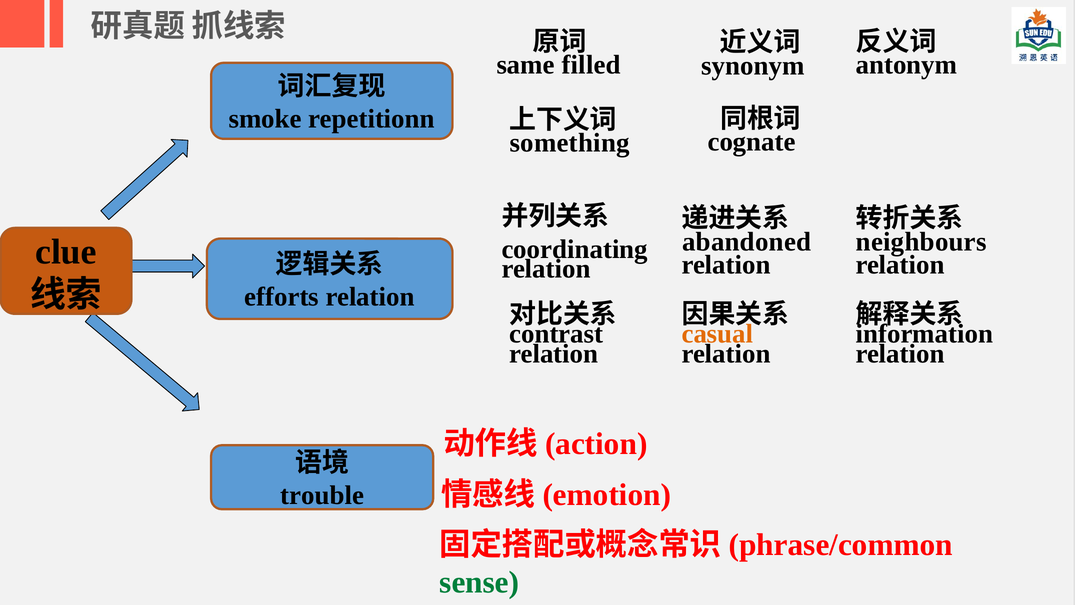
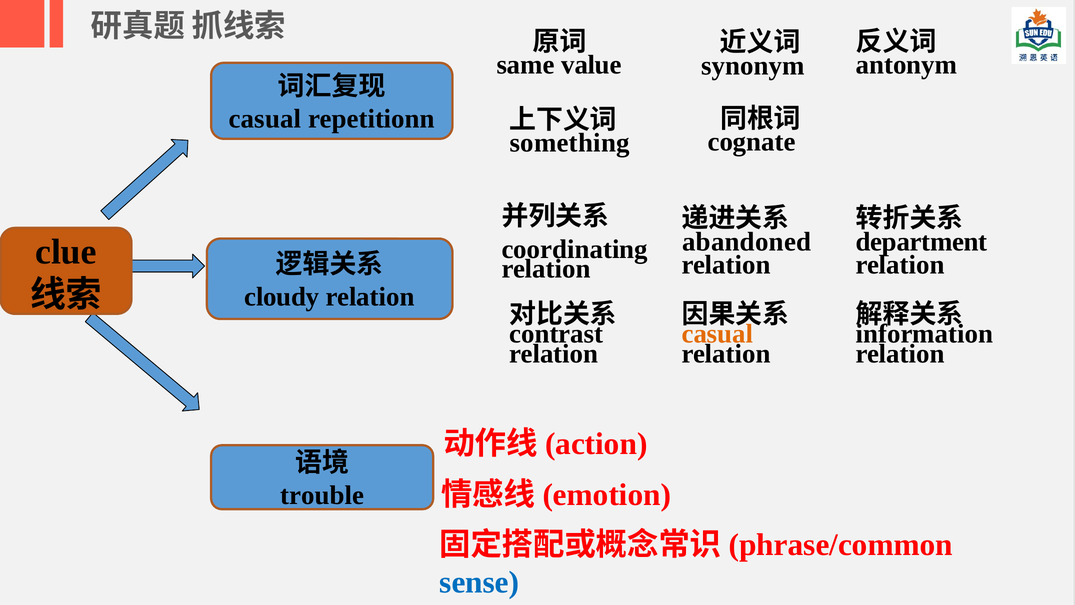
filled: filled -> value (591, 65)
smoke: smoke -> casual (265, 119)
neighbours: neighbours -> department (921, 242)
efforts: efforts -> cloudy (282, 297)
sense colour: green -> blue (479, 582)
